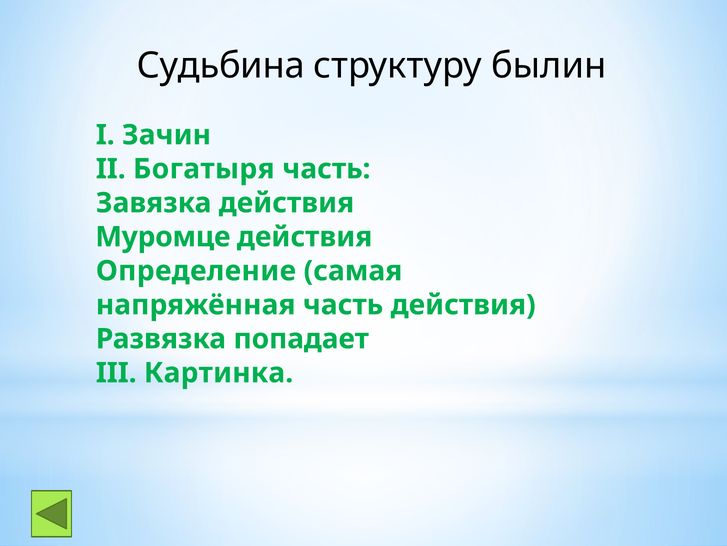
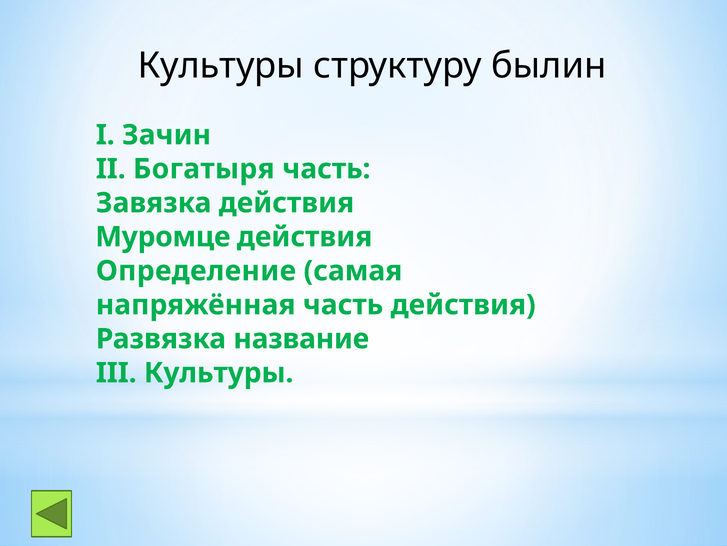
Судьбина: Судьбина -> Культуры (221, 66)
попадает: попадает -> название (301, 338)
III Картинка: Картинка -> Культуры (219, 372)
